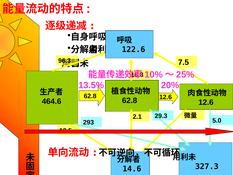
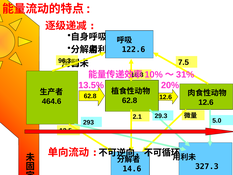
25%: 25% -> 31% (185, 74)
